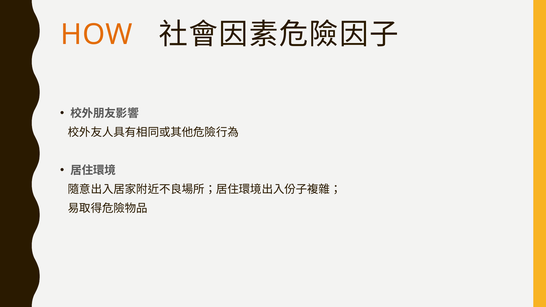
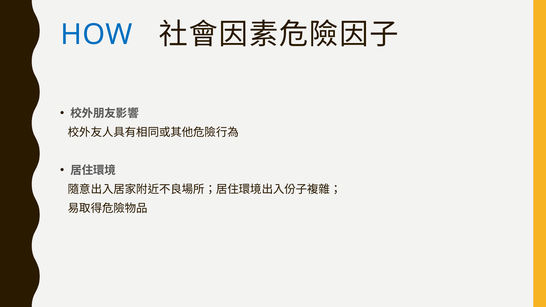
HOW colour: orange -> blue (97, 35)
